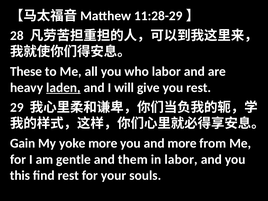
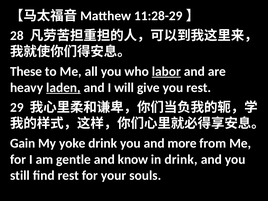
labor underline: none -> present (166, 72)
yoke more: more -> drink (103, 143)
them: them -> know (133, 159)
in labor: labor -> drink (181, 159)
this: this -> still (20, 175)
